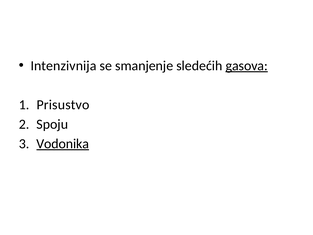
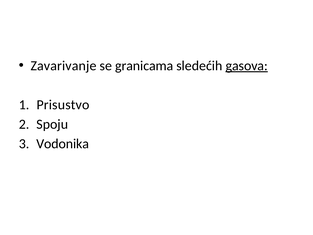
Intenzivnija: Intenzivnija -> Zavarivanje (63, 66)
smanjenje: smanjenje -> granicama (144, 66)
Vodonika underline: present -> none (63, 144)
